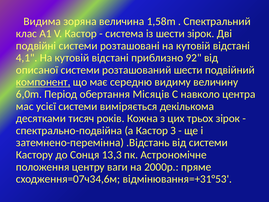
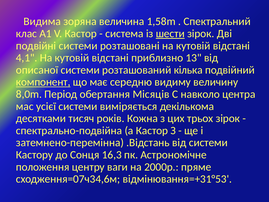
шести underline: none -> present (170, 34)
92: 92 -> 13 (194, 58)
розташований шести: шести -> кілька (188, 70)
6,0m: 6,0m -> 8,0m (29, 94)
13,3: 13,3 -> 16,3 (112, 155)
